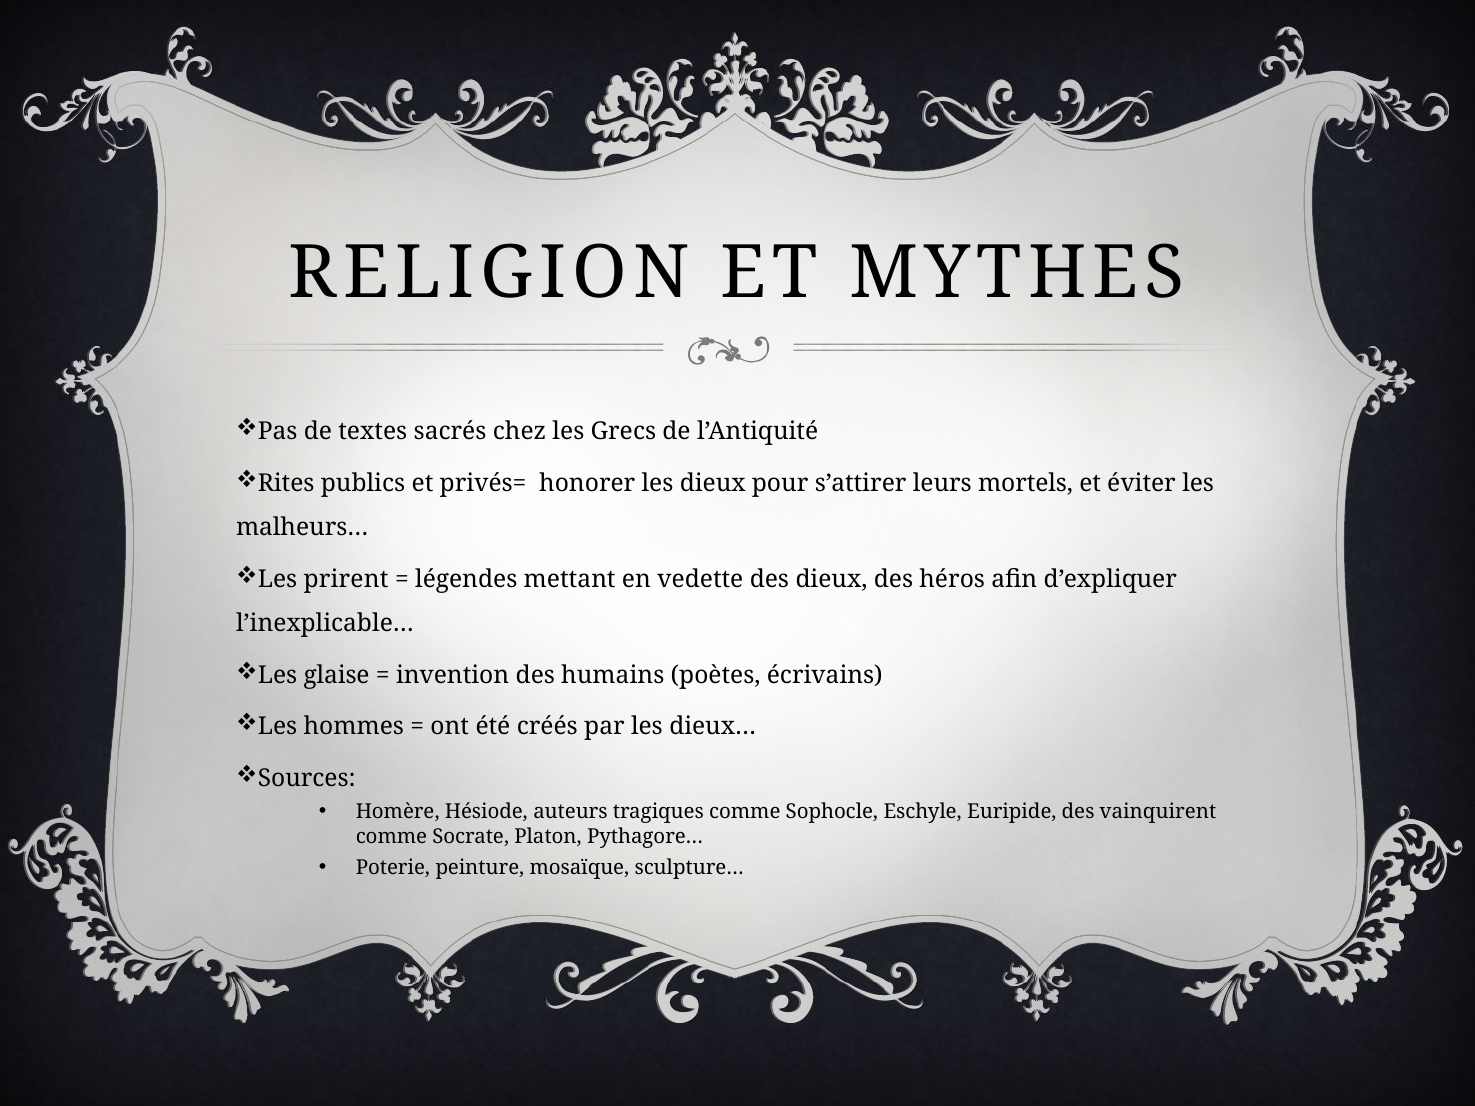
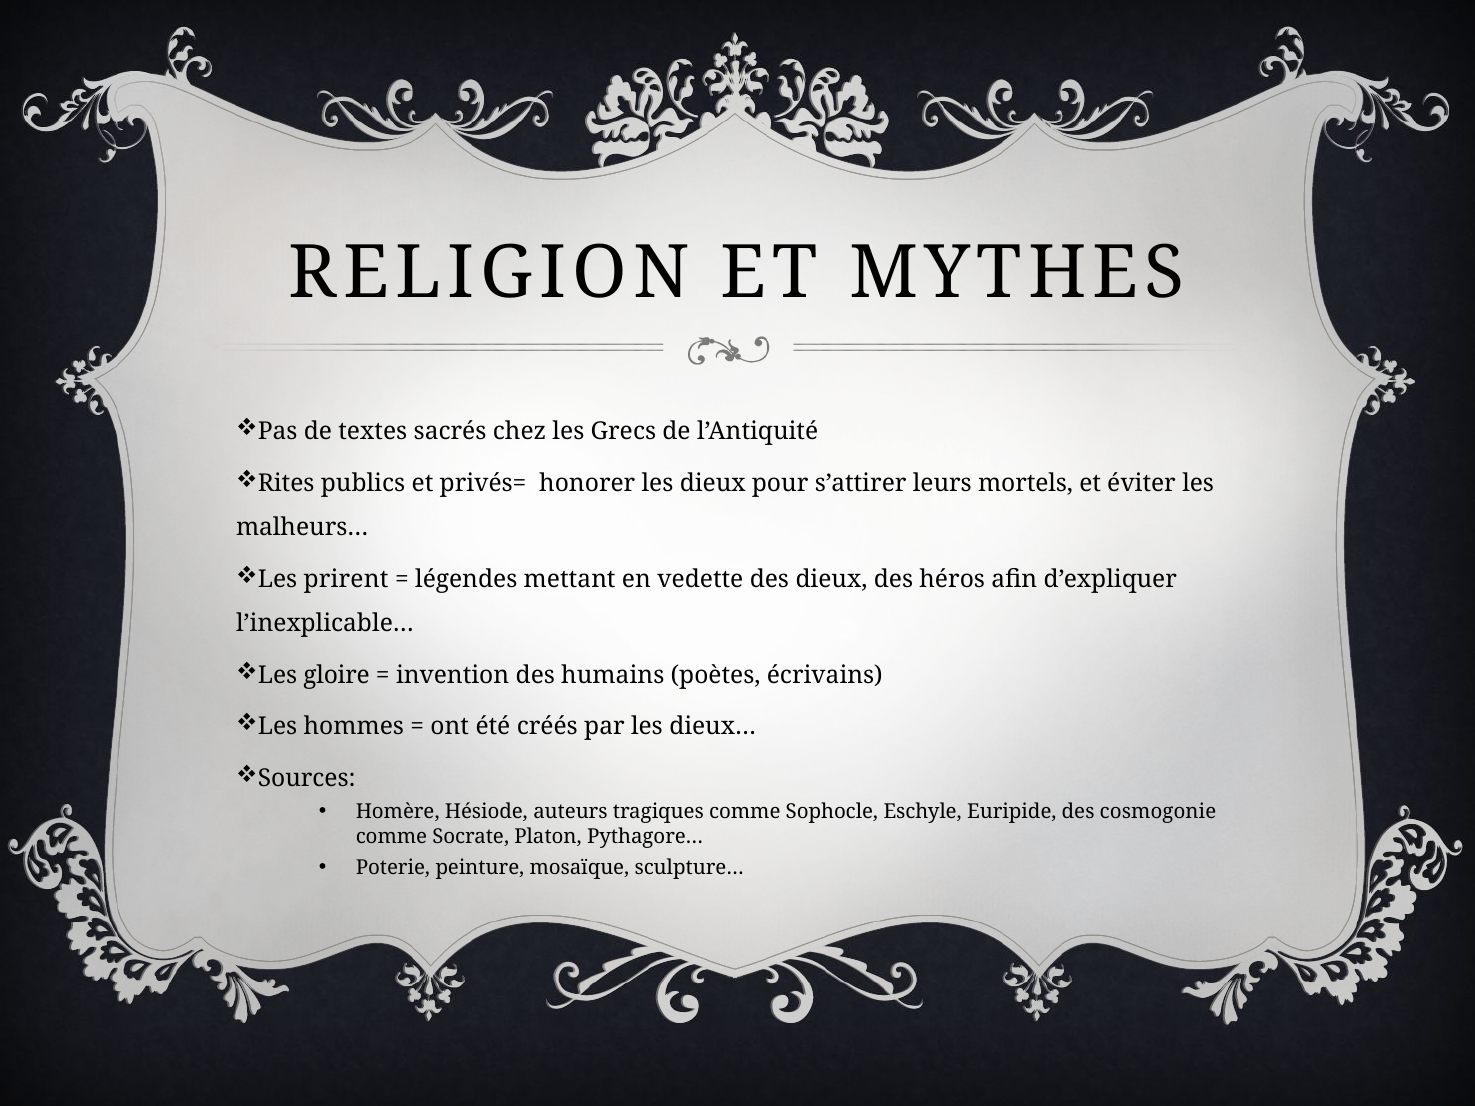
glaise: glaise -> gloire (337, 675)
vainquirent: vainquirent -> cosmogonie (1158, 812)
